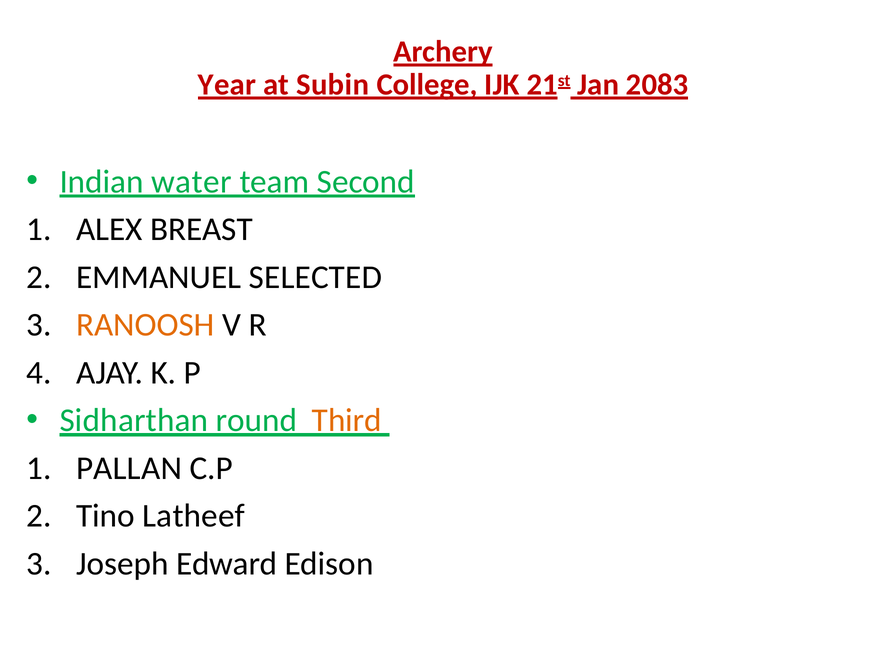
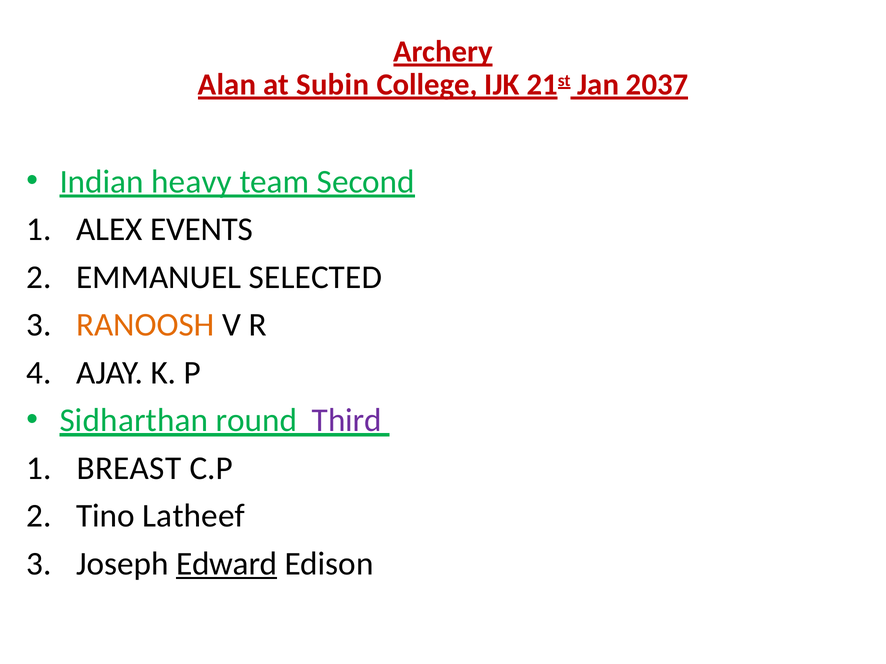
Year: Year -> Alan (227, 85)
2083: 2083 -> 2037 (657, 85)
water: water -> heavy (192, 182)
BREAST: BREAST -> EVENTS (202, 230)
Third colour: orange -> purple (347, 421)
PALLAN: PALLAN -> BREAST (129, 468)
Edward underline: none -> present (227, 564)
